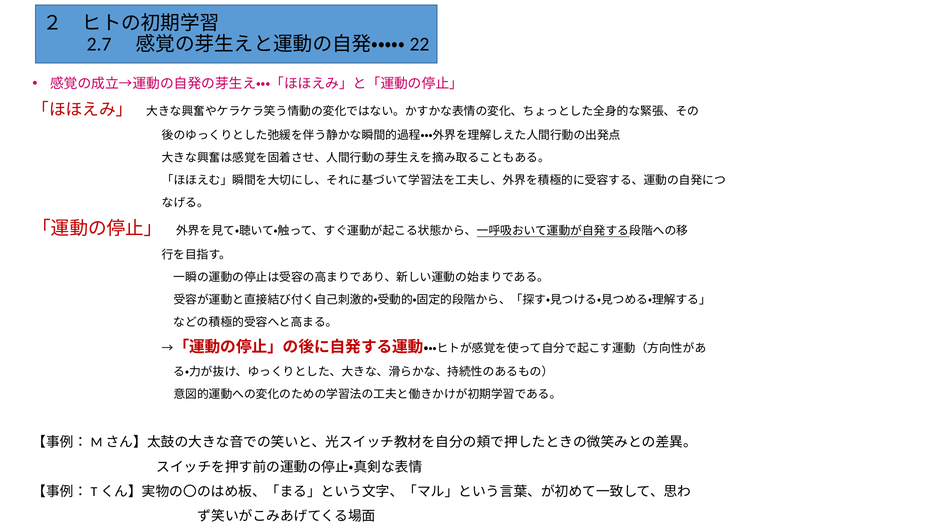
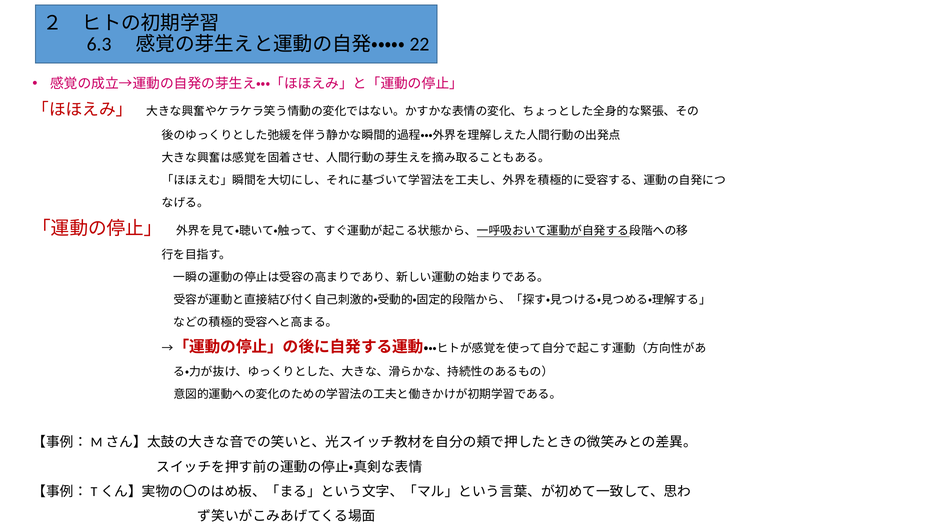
2.7: 2.7 -> 6.3 (99, 44)
